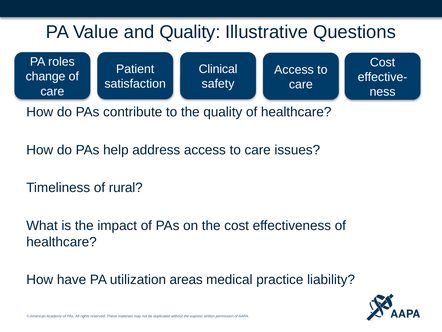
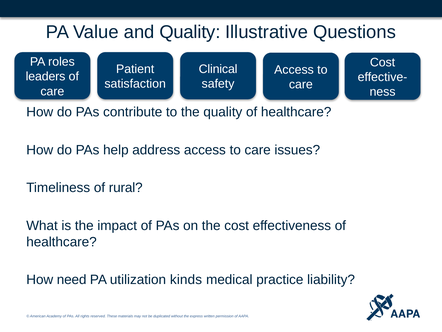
change: change -> leaders (46, 76)
have: have -> need (72, 279)
areas: areas -> kinds (186, 279)
